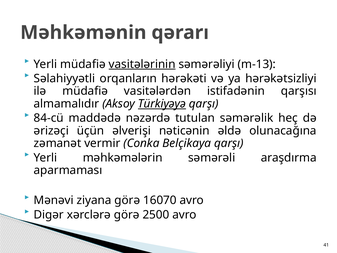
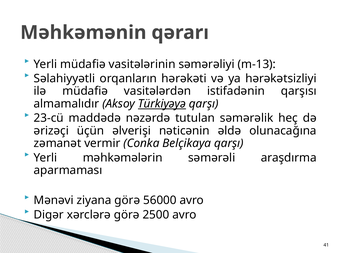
vasitələrinin underline: present -> none (142, 64)
84-cü: 84-cü -> 23-cü (49, 118)
16070: 16070 -> 56000 (160, 200)
